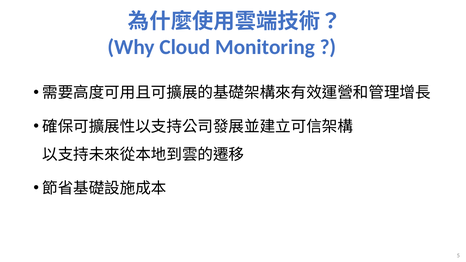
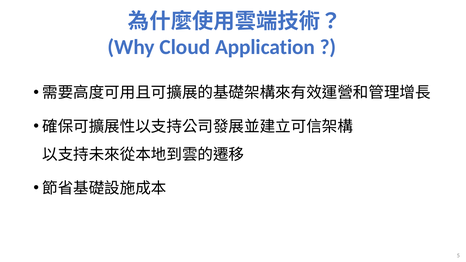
Monitoring: Monitoring -> Application (265, 47)
